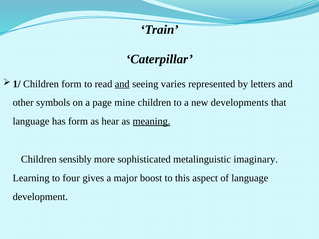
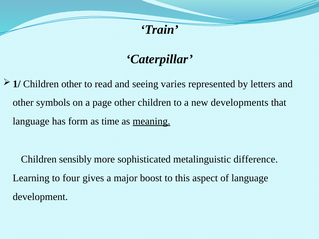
Children form: form -> other (72, 84)
and underline: present -> none (122, 84)
page mine: mine -> other (125, 103)
hear: hear -> time (110, 121)
imaginary: imaginary -> difference (256, 160)
